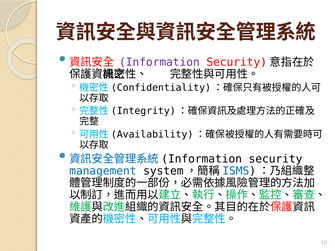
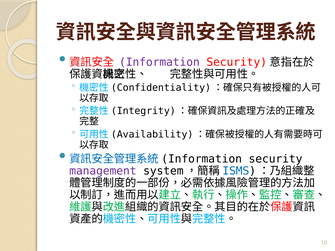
management colour: blue -> purple (103, 171)
